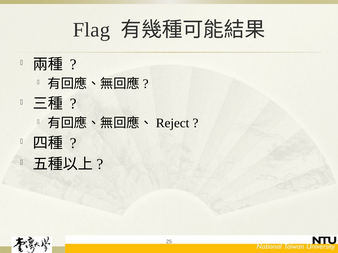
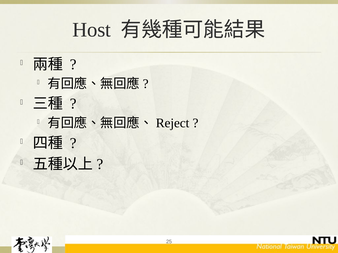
Flag: Flag -> Host (92, 30)
